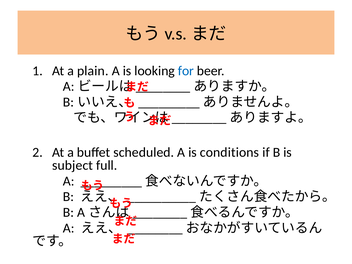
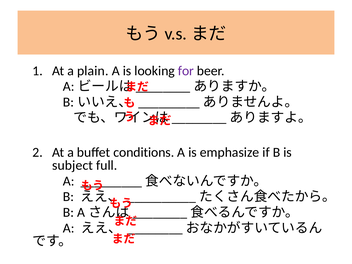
for colour: blue -> purple (186, 71)
scheduled: scheduled -> conditions (144, 152)
conditions: conditions -> emphasize (230, 152)
